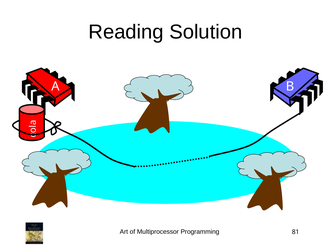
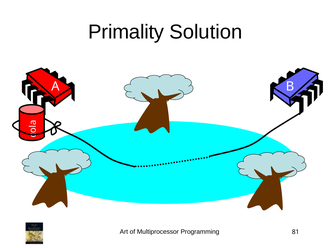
Reading: Reading -> Primality (126, 32)
